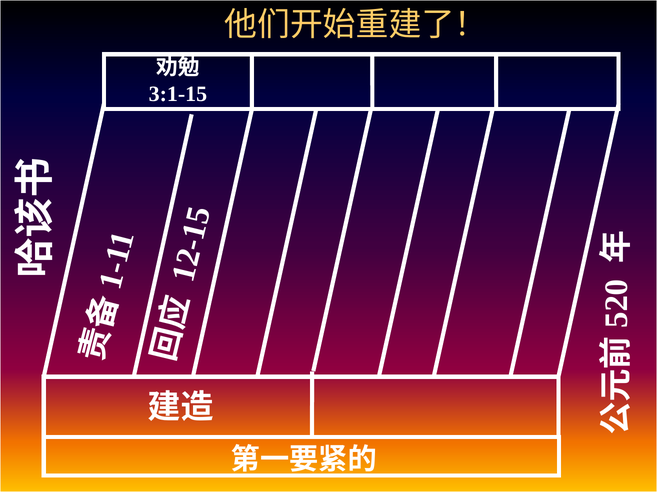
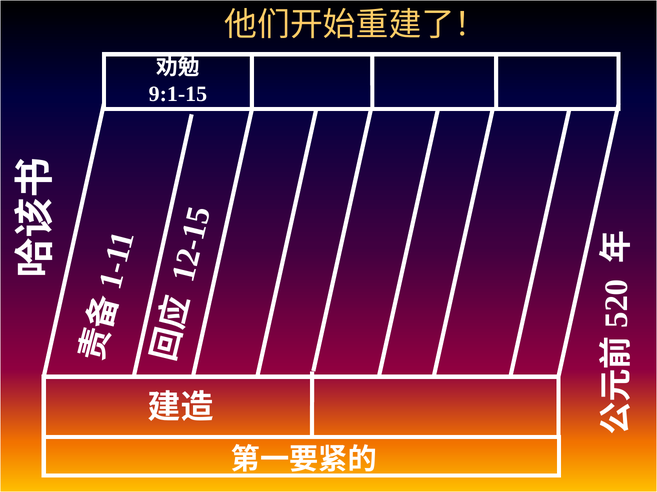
3:1-15: 3:1-15 -> 9:1-15 (178, 94)
